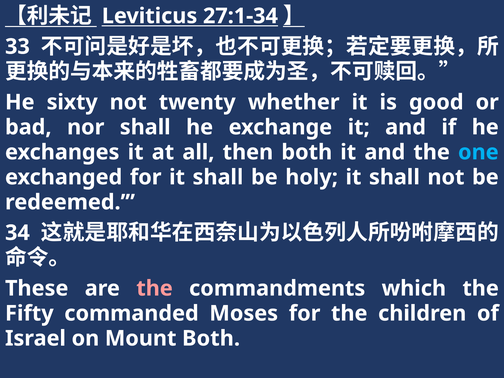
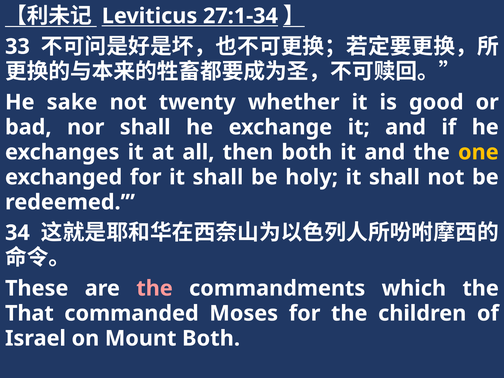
sixty: sixty -> sake (72, 102)
one colour: light blue -> yellow (478, 152)
Fifty: Fifty -> That (29, 313)
